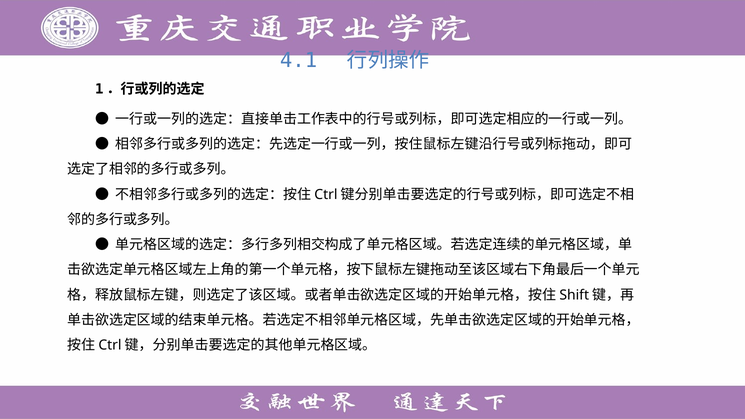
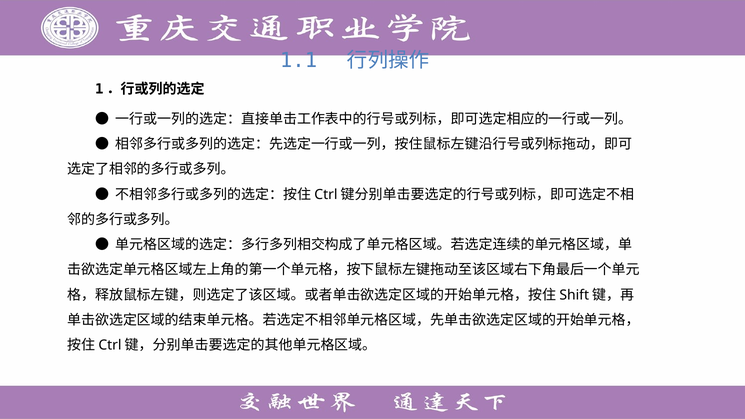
4.1: 4.1 -> 1.1 (299, 61)
